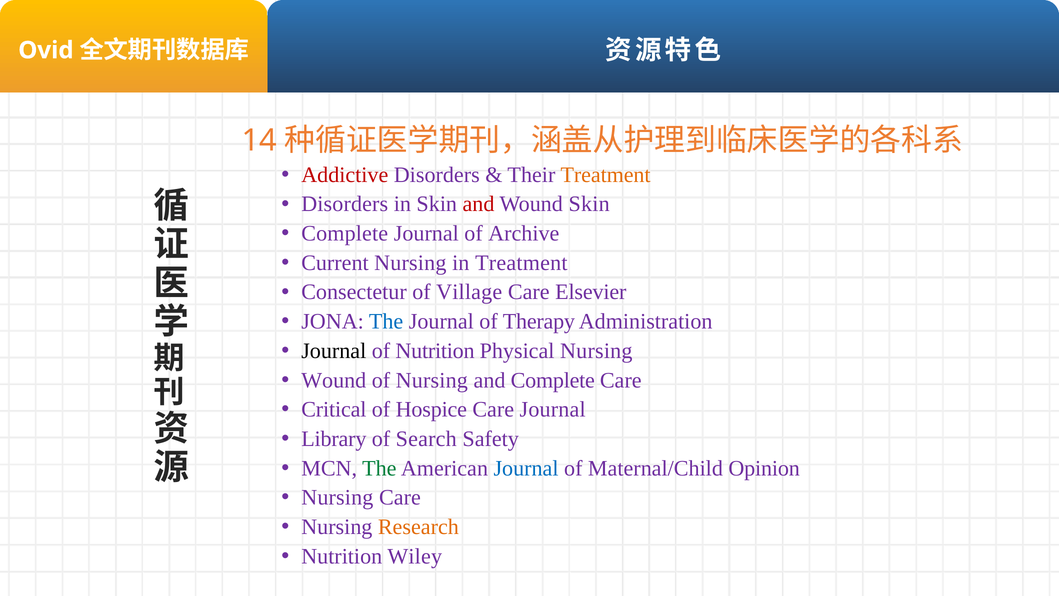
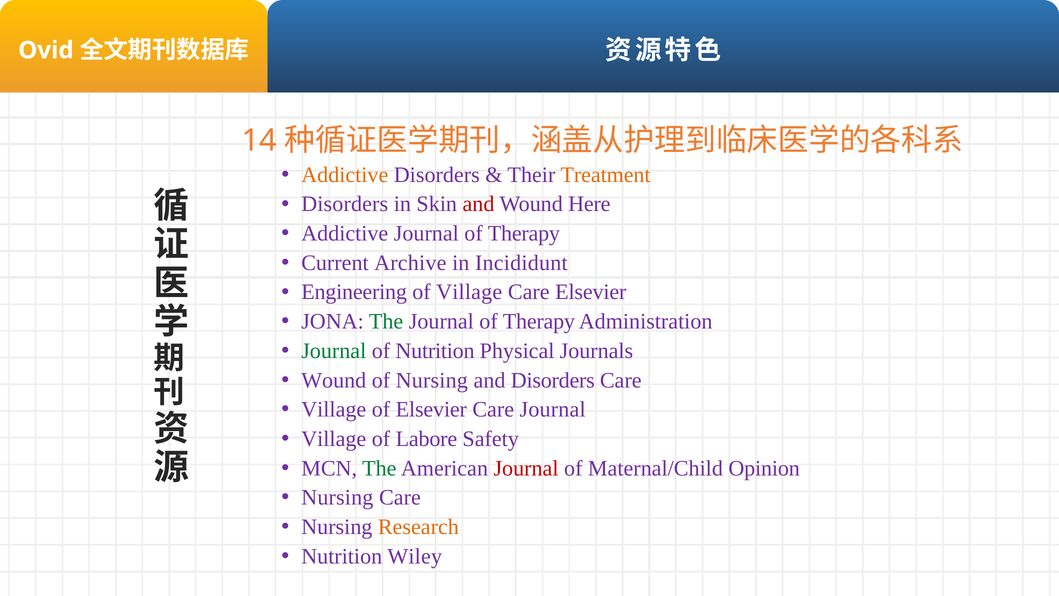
Addictive colour: red -> orange (345, 175)
Wound Skin: Skin -> Here (589, 204)
Complete: Complete -> Addictive (345, 233)
Archive: Archive -> Therapy (524, 233)
Current Nursing: Nursing -> Archive (410, 263)
in Treatment: Treatment -> Incididunt (521, 263)
Consectetur: Consectetur -> Engineering (354, 292)
The colour: blue -> green (386, 321)
Journal colour: black -> green (334, 351)
Physical Nursing: Nursing -> Journals (596, 351)
and Complete: Complete -> Disorders (553, 380)
Critical: Critical -> Village (334, 409)
of Hospice: Hospice -> Elsevier (431, 409)
Library: Library -> Village (334, 439)
Search: Search -> Labore (426, 439)
Journal colour: blue -> red (526, 468)
